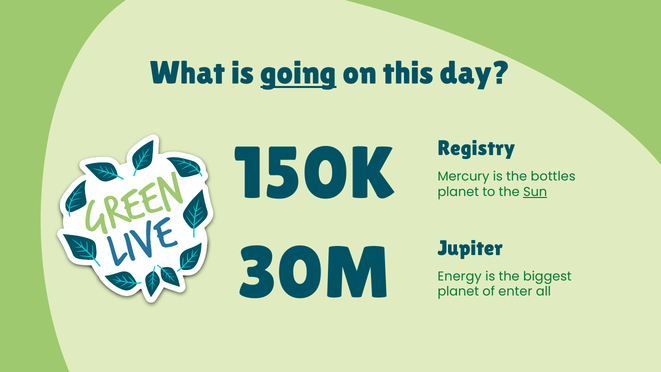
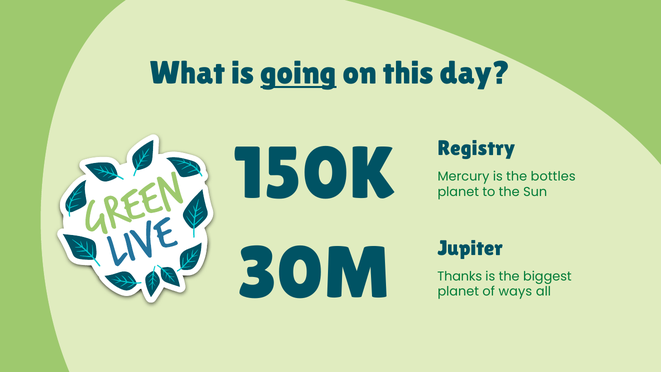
Sun underline: present -> none (535, 192)
Energy: Energy -> Thanks (460, 276)
enter: enter -> ways (515, 292)
